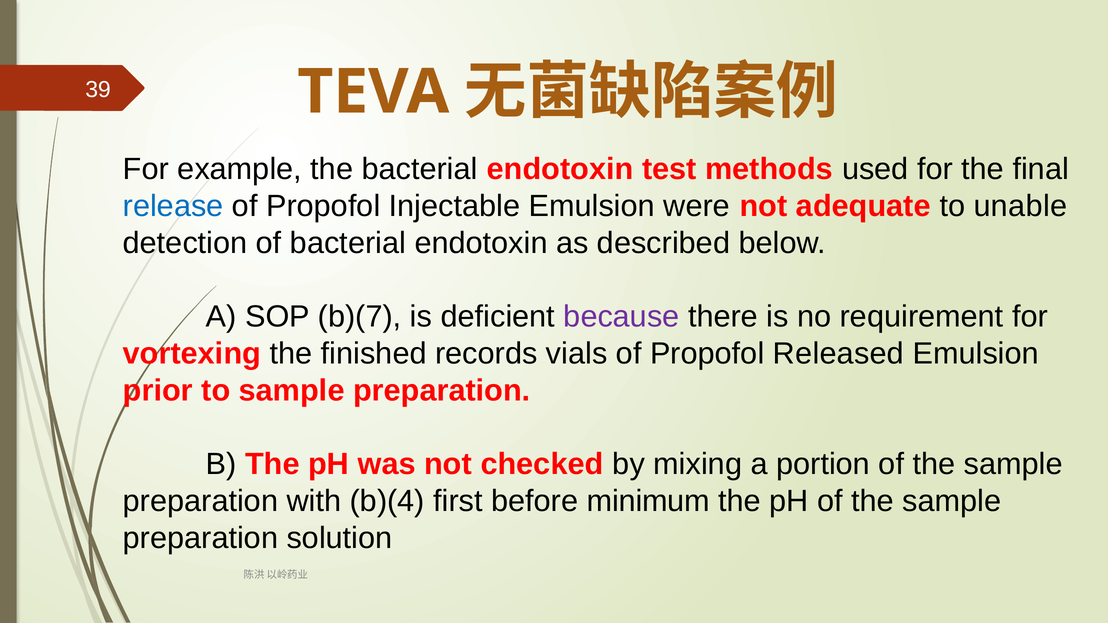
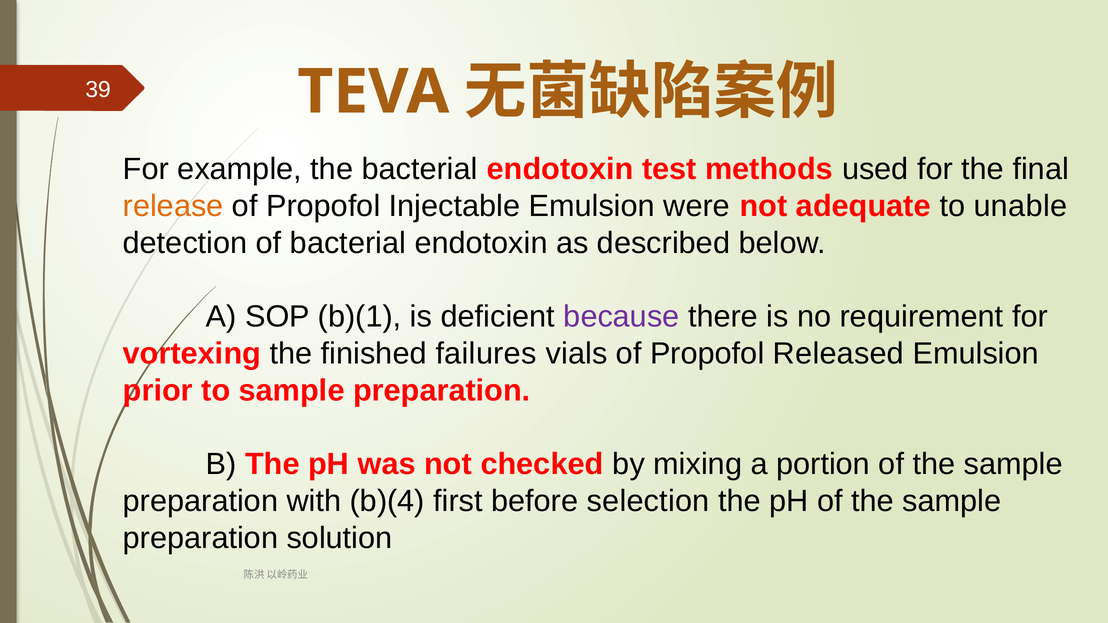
release colour: blue -> orange (173, 206)
b)(7: b)(7 -> b)(1 (360, 317)
records: records -> failures (486, 354)
minimum: minimum -> selection (648, 501)
